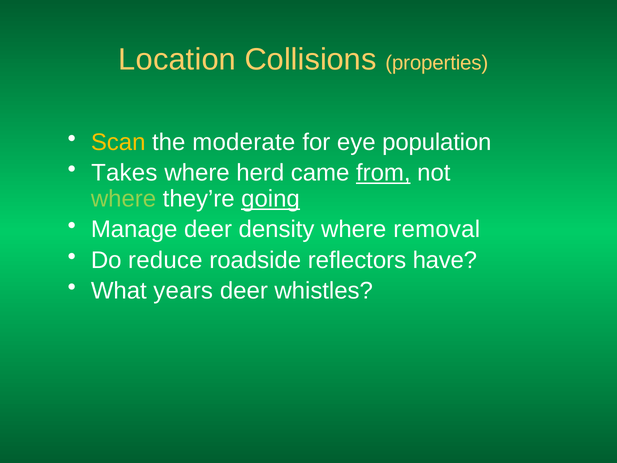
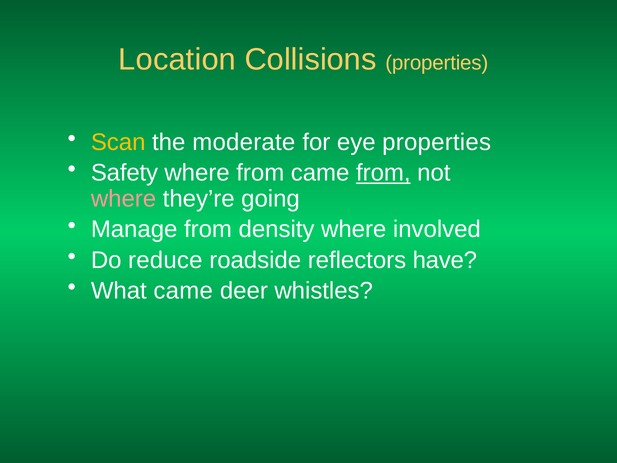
eye population: population -> properties (437, 142)
Takes: Takes -> Safety (124, 173)
where herd: herd -> from (260, 173)
where colour: light green -> pink (124, 199)
going underline: present -> none (270, 199)
Manage deer: deer -> from (208, 229)
removal: removal -> involved (437, 229)
What years: years -> came (183, 291)
